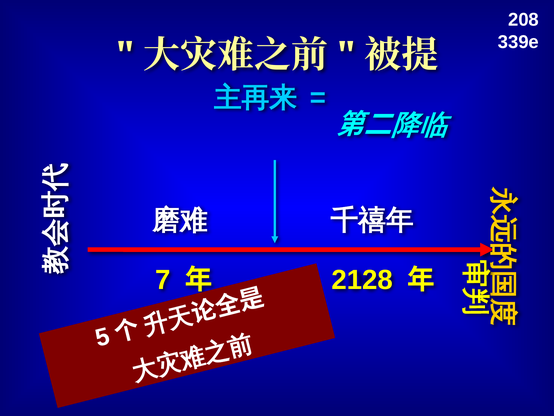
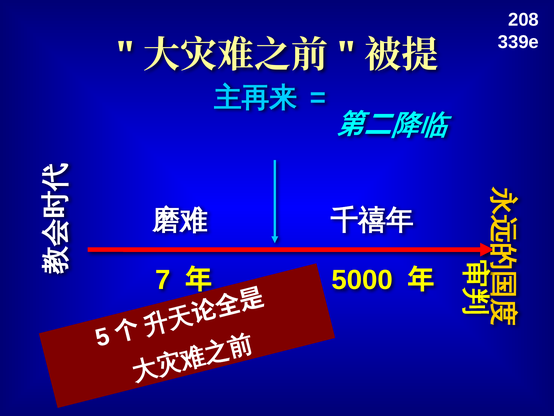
2128: 2128 -> 5000 (362, 280)
